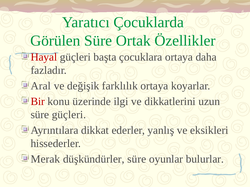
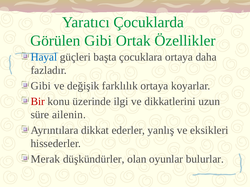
Görülen Süre: Süre -> Gibi (98, 41)
Hayal colour: red -> blue (44, 57)
Aral: Aral -> Gibi (41, 86)
süre güçleri: güçleri -> ailenin (69, 115)
düşkündürler süre: süre -> olan (137, 159)
